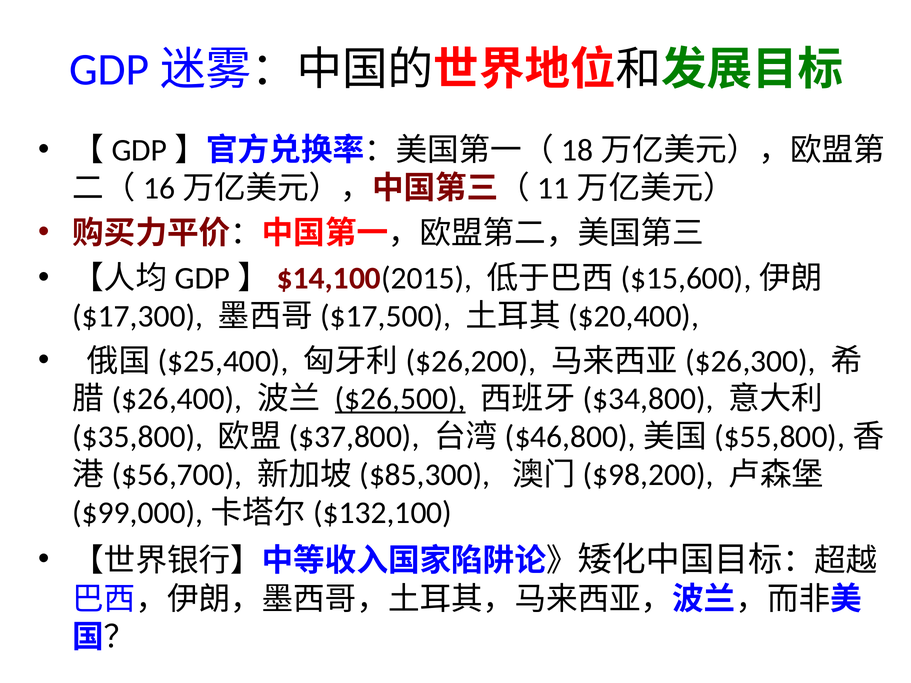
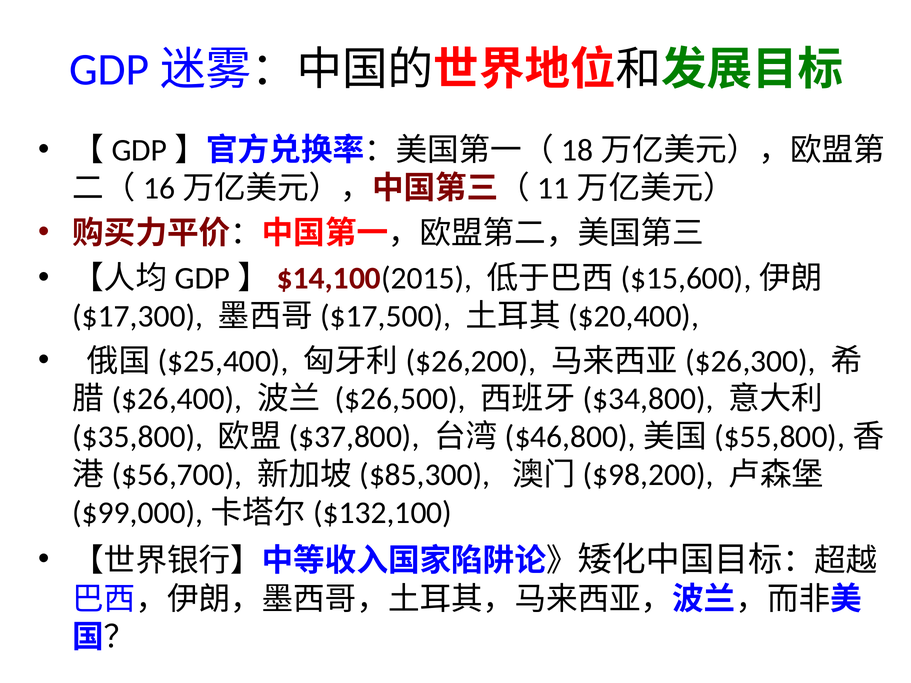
$26,500 underline: present -> none (400, 399)
